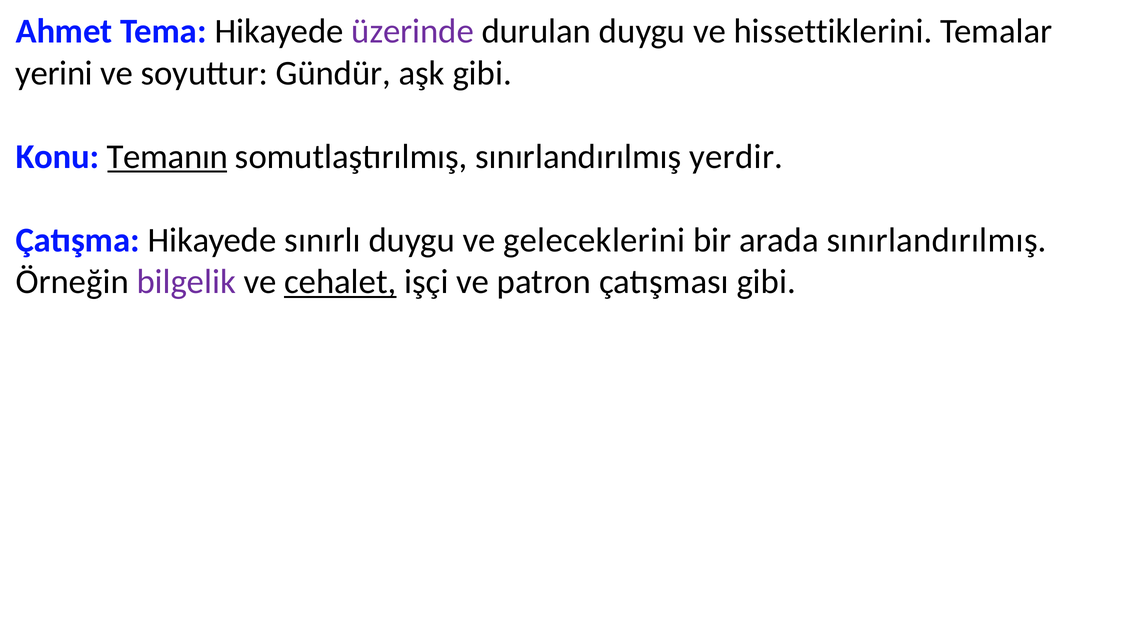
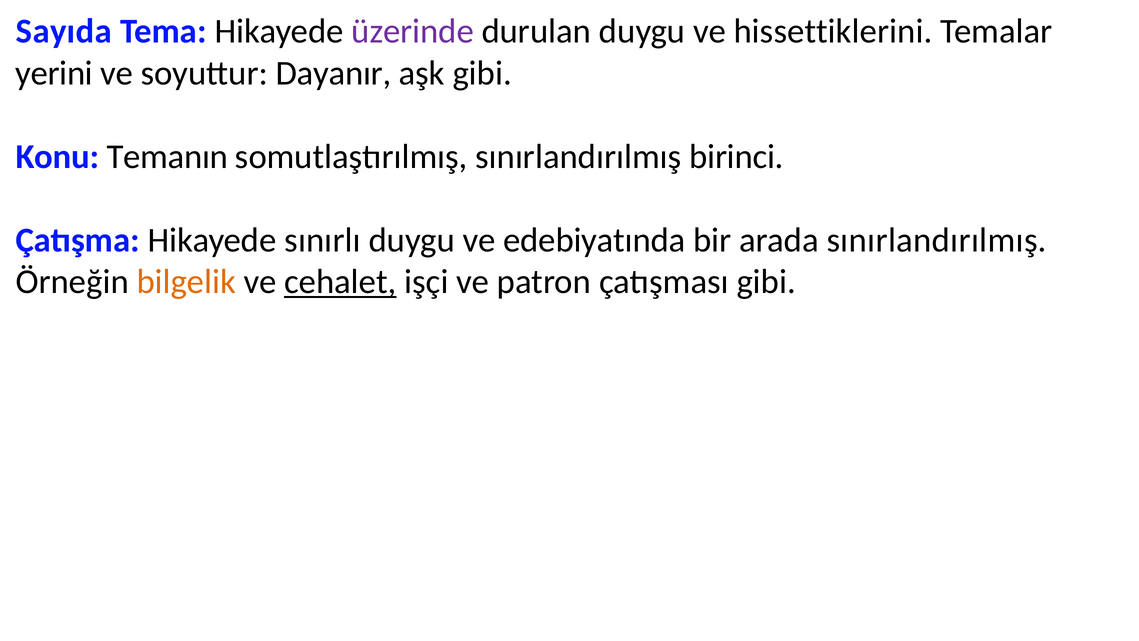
Ahmet: Ahmet -> Sayıda (64, 31)
Gündür: Gündür -> Dayanır (333, 73)
Temanın underline: present -> none (167, 157)
yerdir: yerdir -> birinci (737, 157)
geleceklerini: geleceklerini -> edebiyatında (594, 240)
bilgelik colour: purple -> orange (186, 282)
